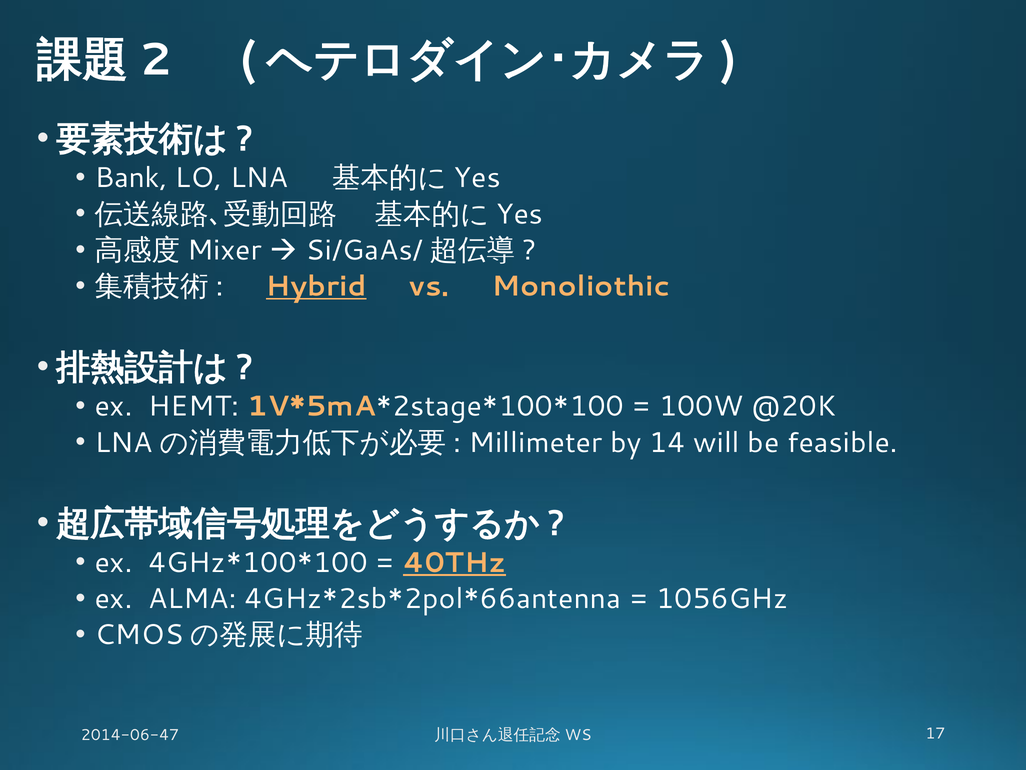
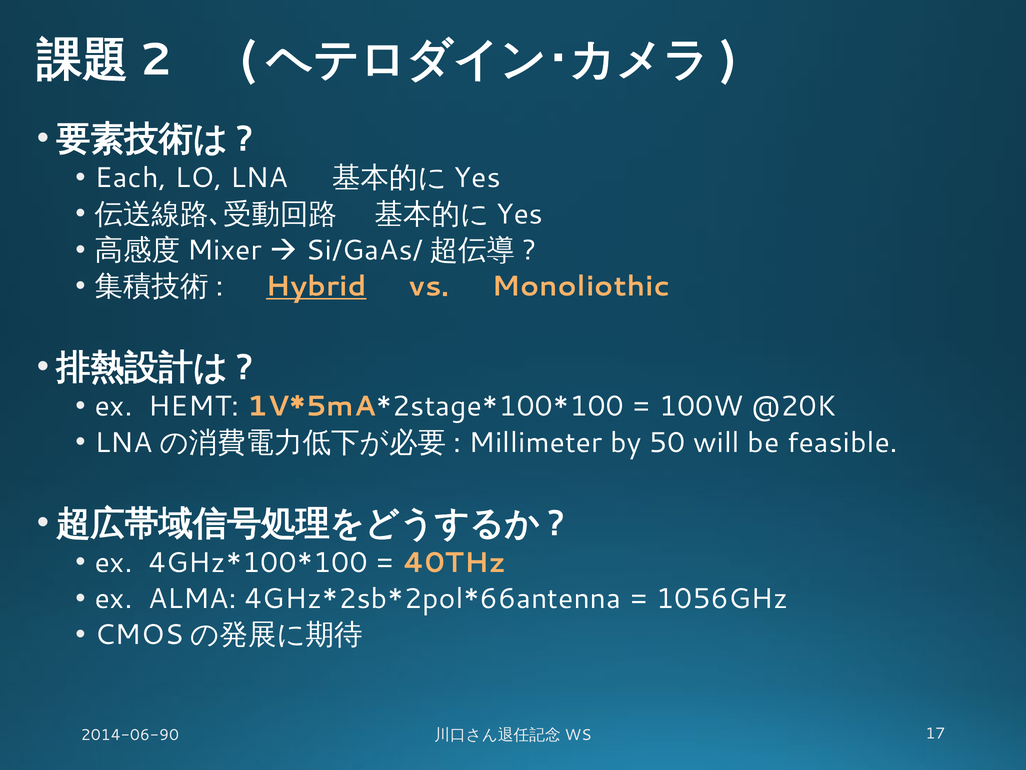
Bank: Bank -> Each (131, 178)
14: 14 -> 50 (667, 442)
40THz underline: present -> none (454, 562)
2014-06-47: 2014-06-47 -> 2014-06-90 (130, 735)
